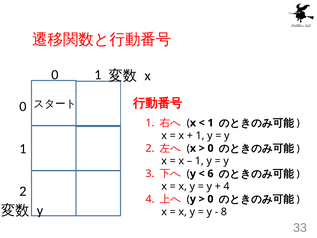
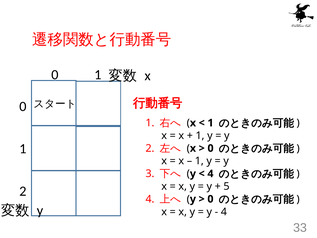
6: 6 -> 4 (210, 174)
4: 4 -> 5 (227, 186)
8: 8 -> 4 (224, 212)
